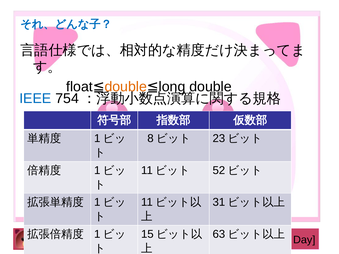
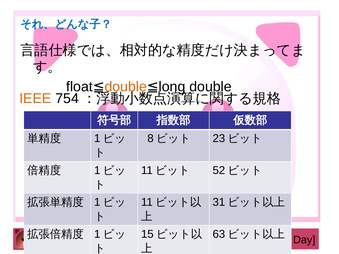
IEEE colour: blue -> orange (35, 99)
